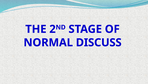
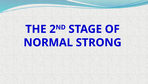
DISCUSS: DISCUSS -> STRONG (99, 42)
